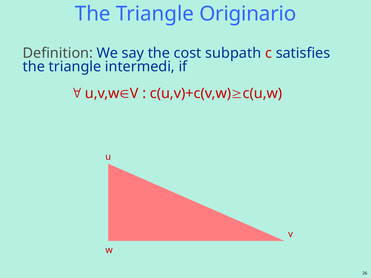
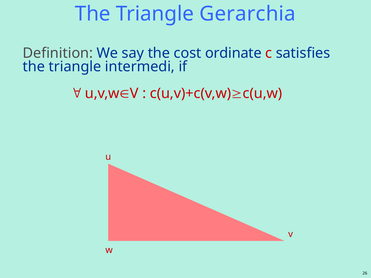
Originario: Originario -> Gerarchia (248, 14)
subpath: subpath -> ordinate (233, 53)
